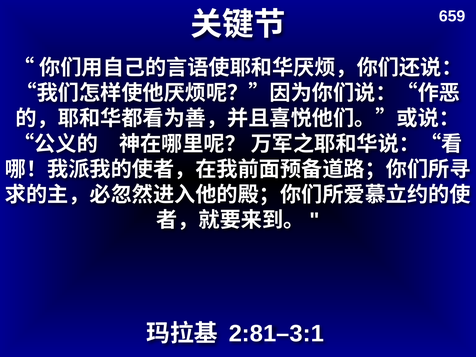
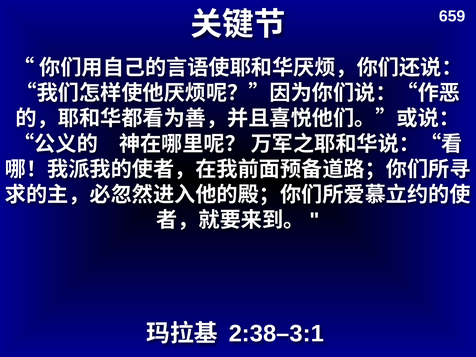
2:81–3:1: 2:81–3:1 -> 2:38–3:1 (276, 333)
